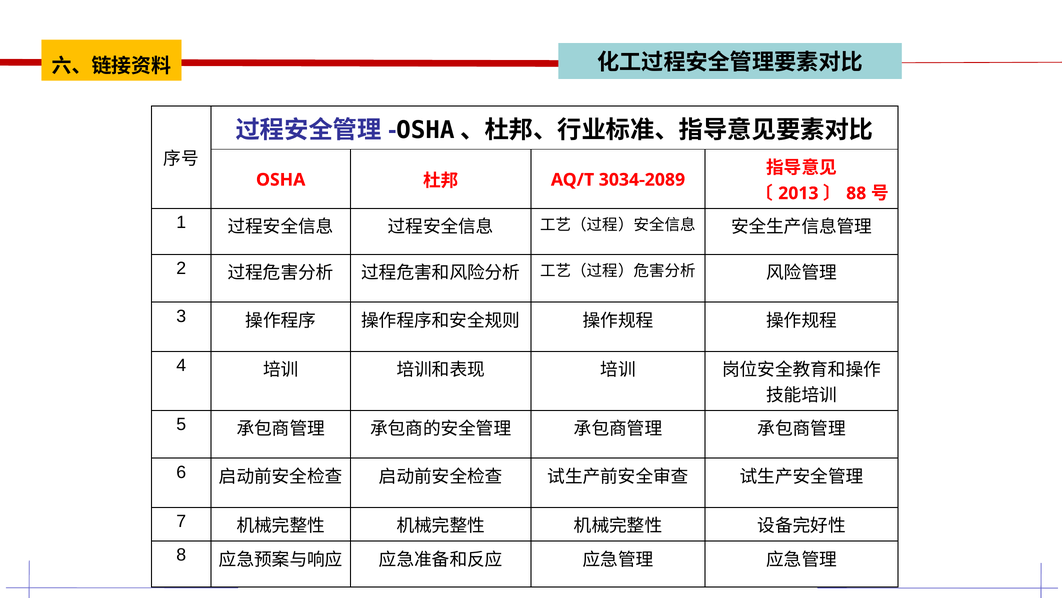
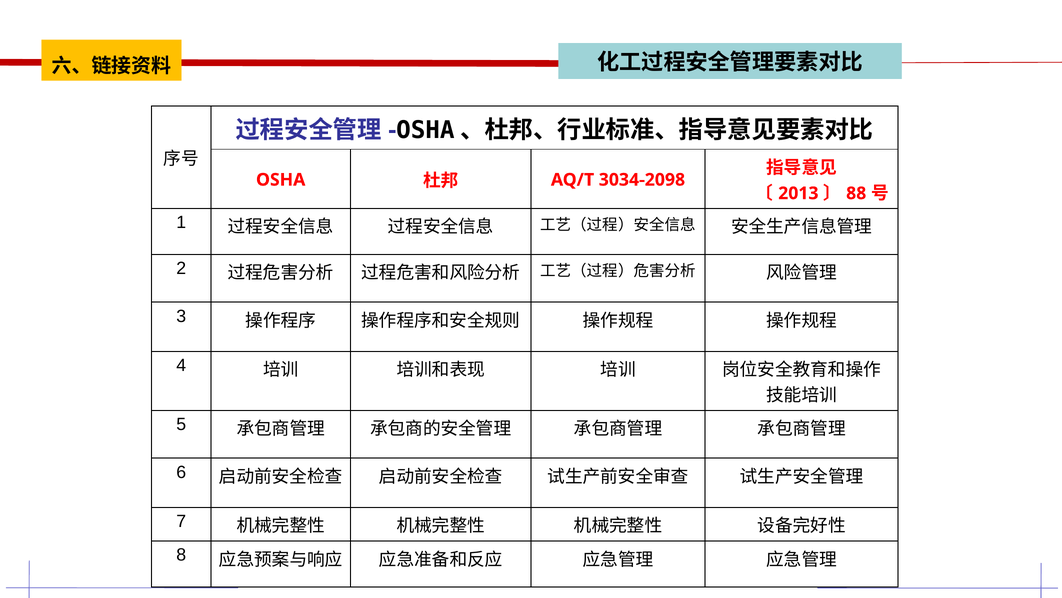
3034-2089: 3034-2089 -> 3034-2098 (642, 180)
